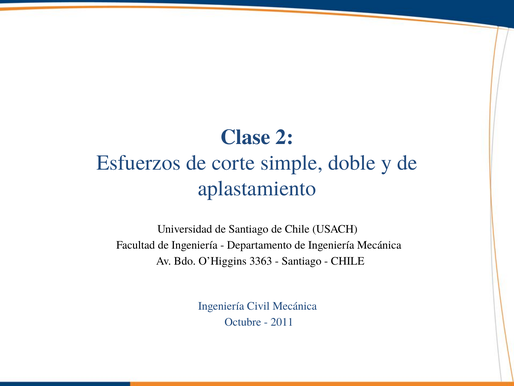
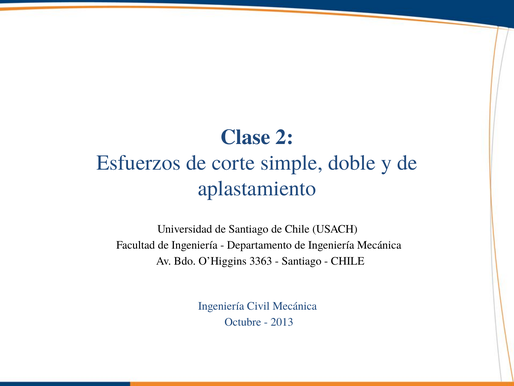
2011: 2011 -> 2013 (282, 322)
